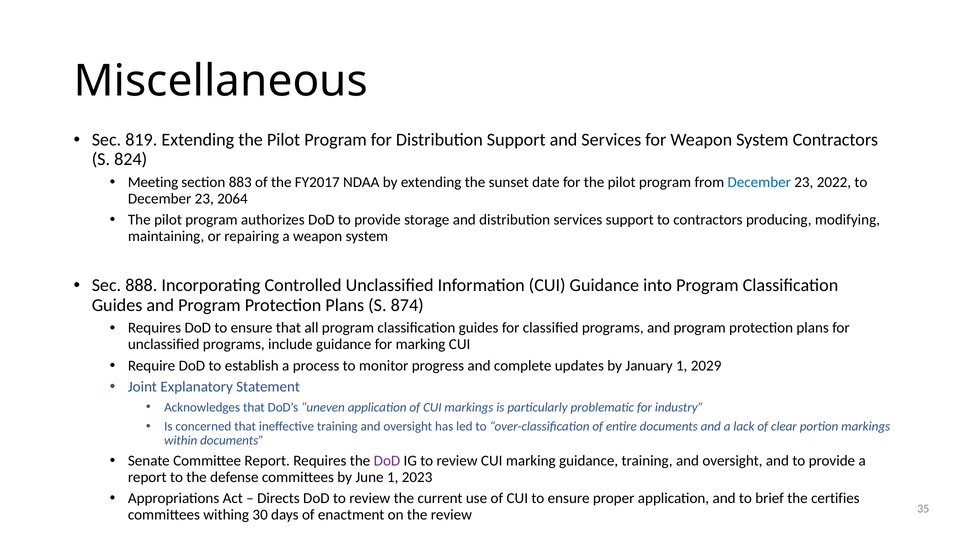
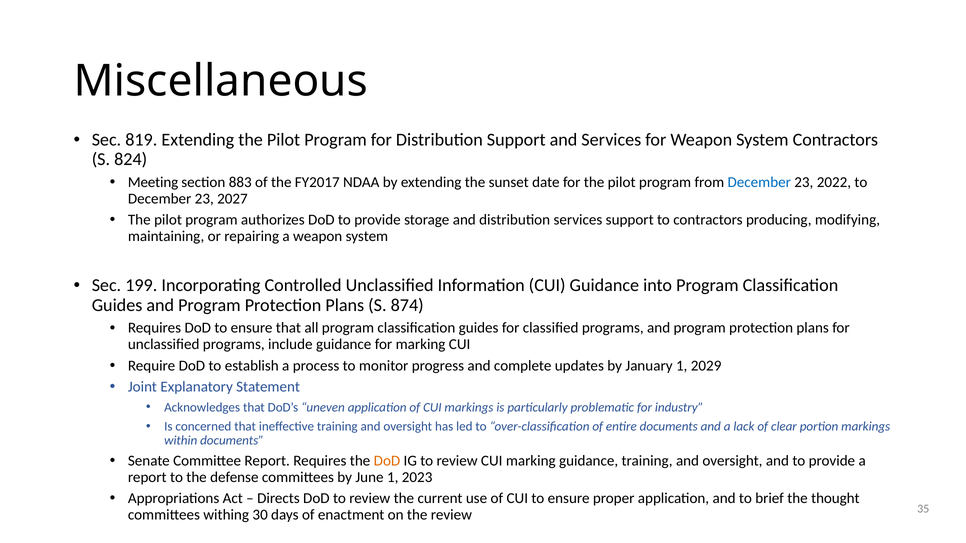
2064: 2064 -> 2027 (232, 199)
888: 888 -> 199 (141, 286)
DoD colour: purple -> orange (387, 461)
certifies: certifies -> thought (835, 499)
